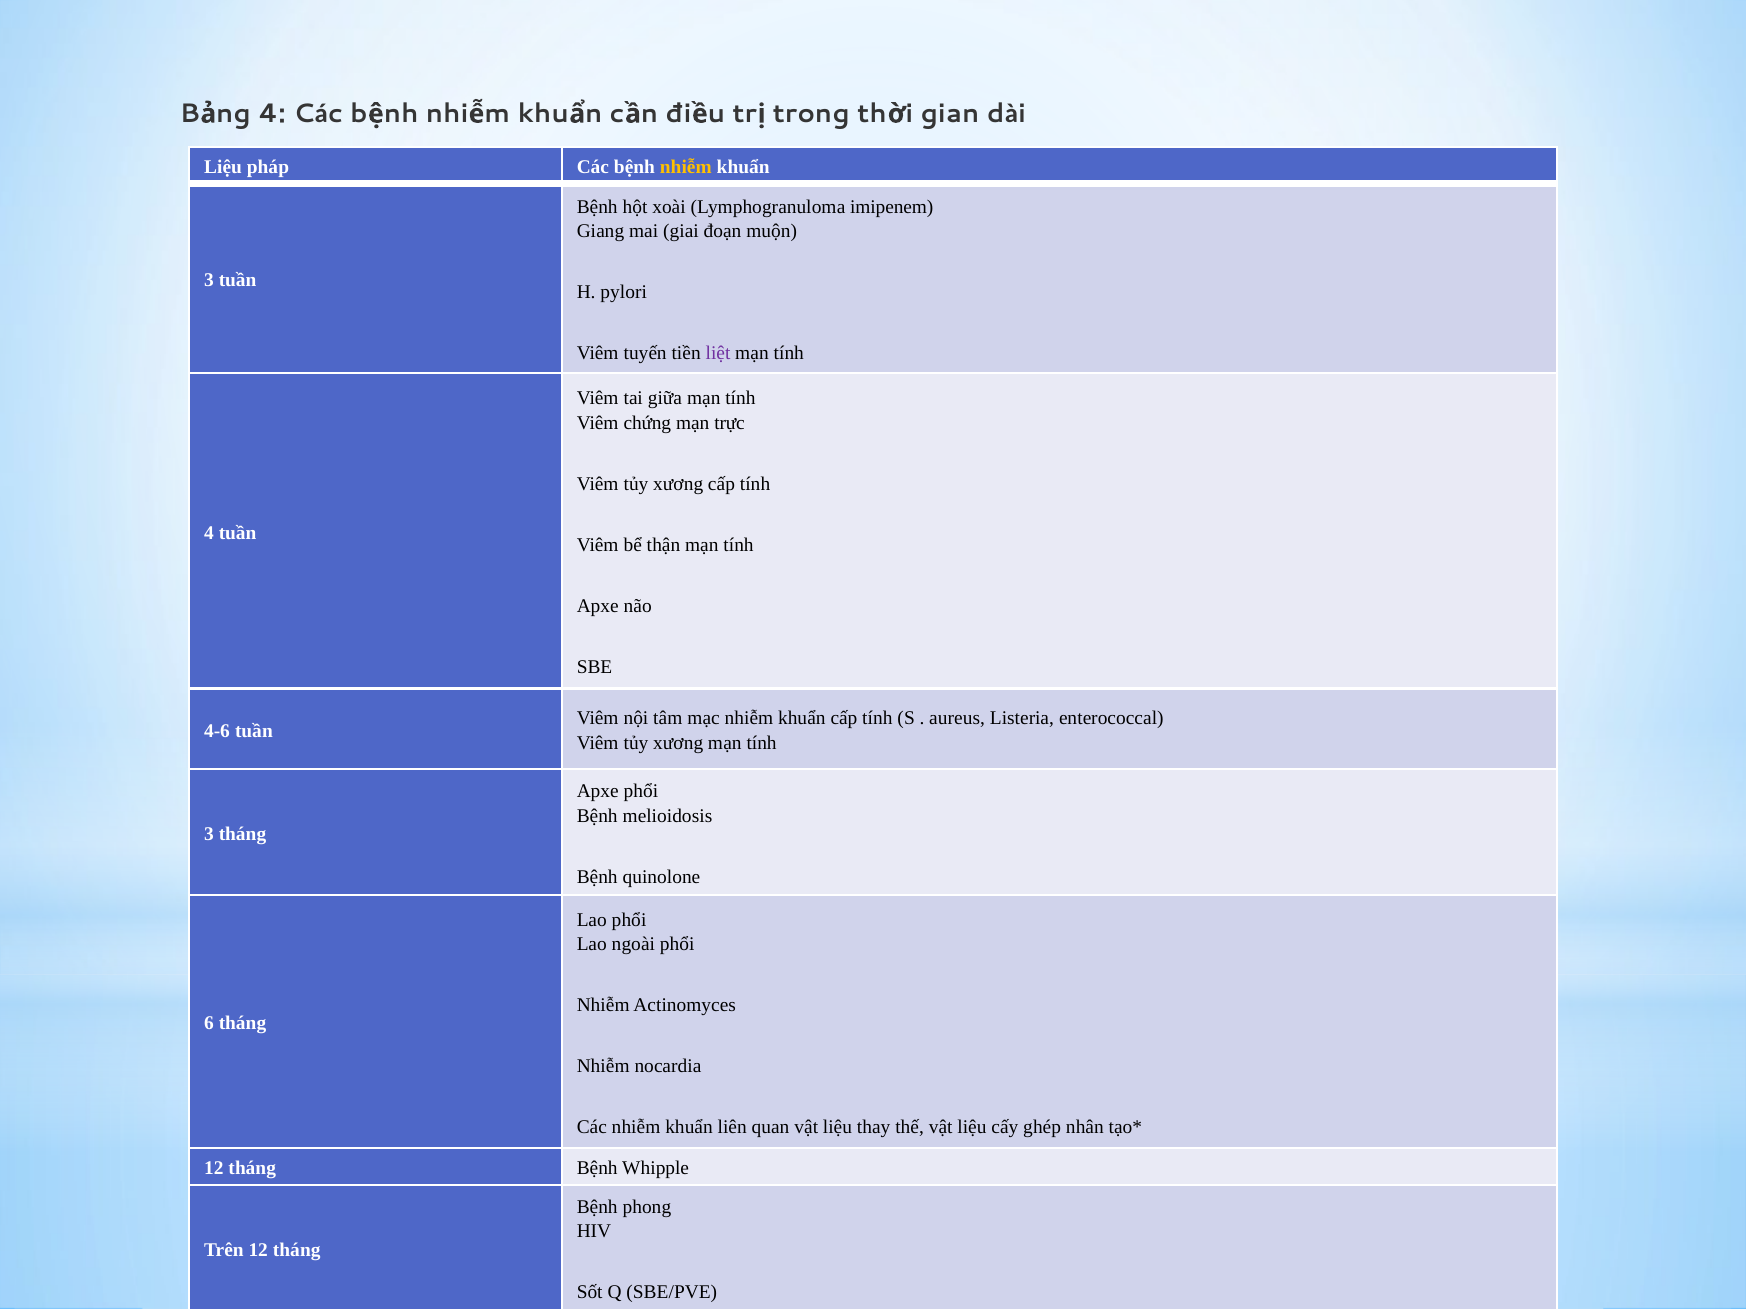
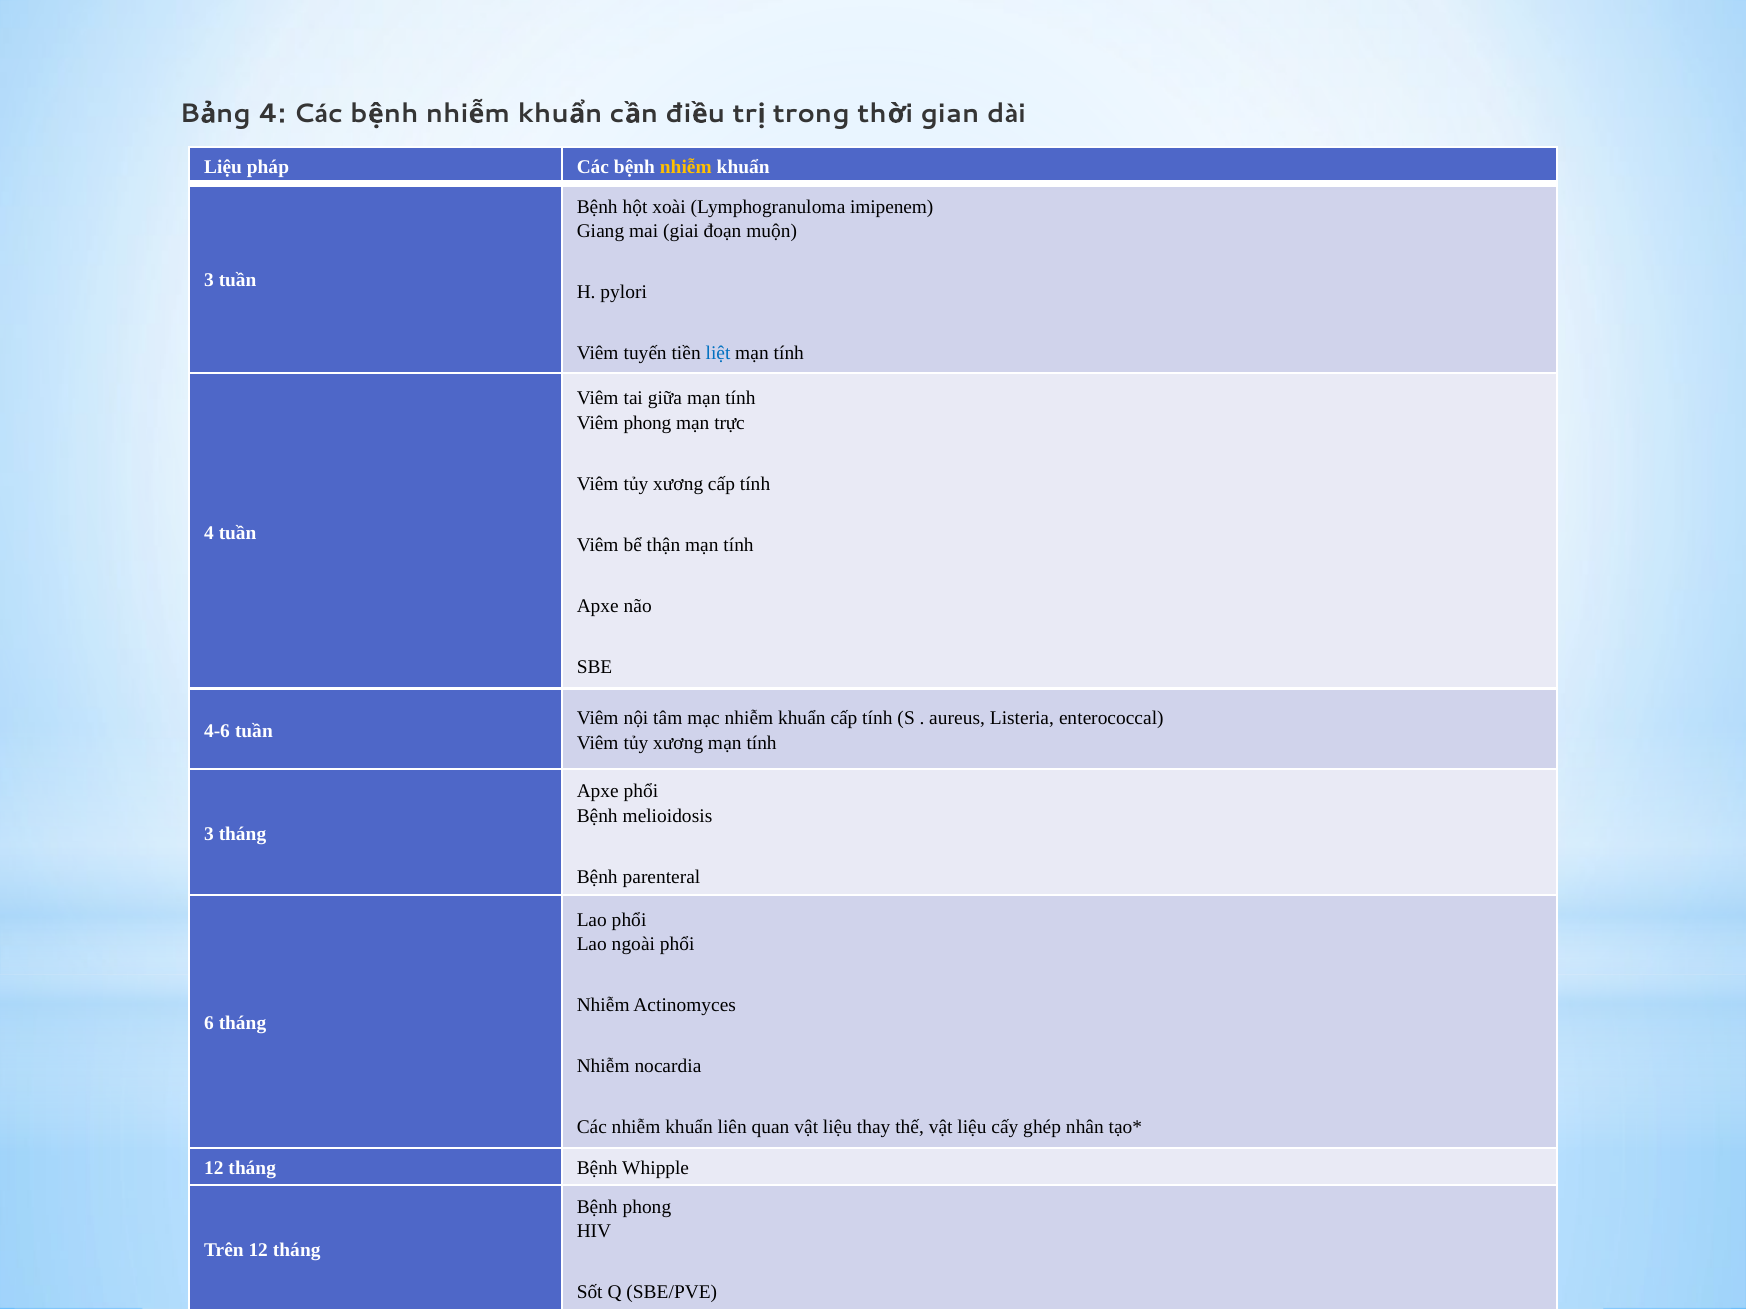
liệt colour: purple -> blue (718, 354)
Viêm chứng: chứng -> phong (647, 423)
quinolone: quinolone -> parenteral (661, 877)
